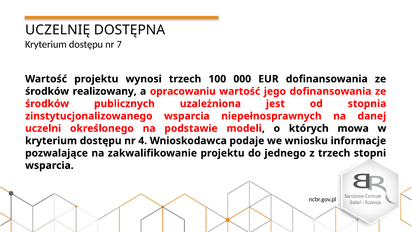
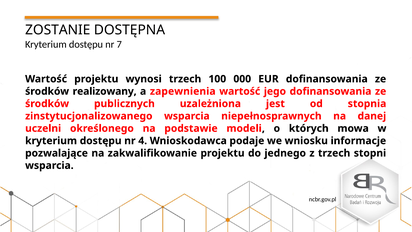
UCZELNIĘ: UCZELNIĘ -> ZOSTANIE (58, 30)
opracowaniu: opracowaniu -> zapewnienia (183, 91)
